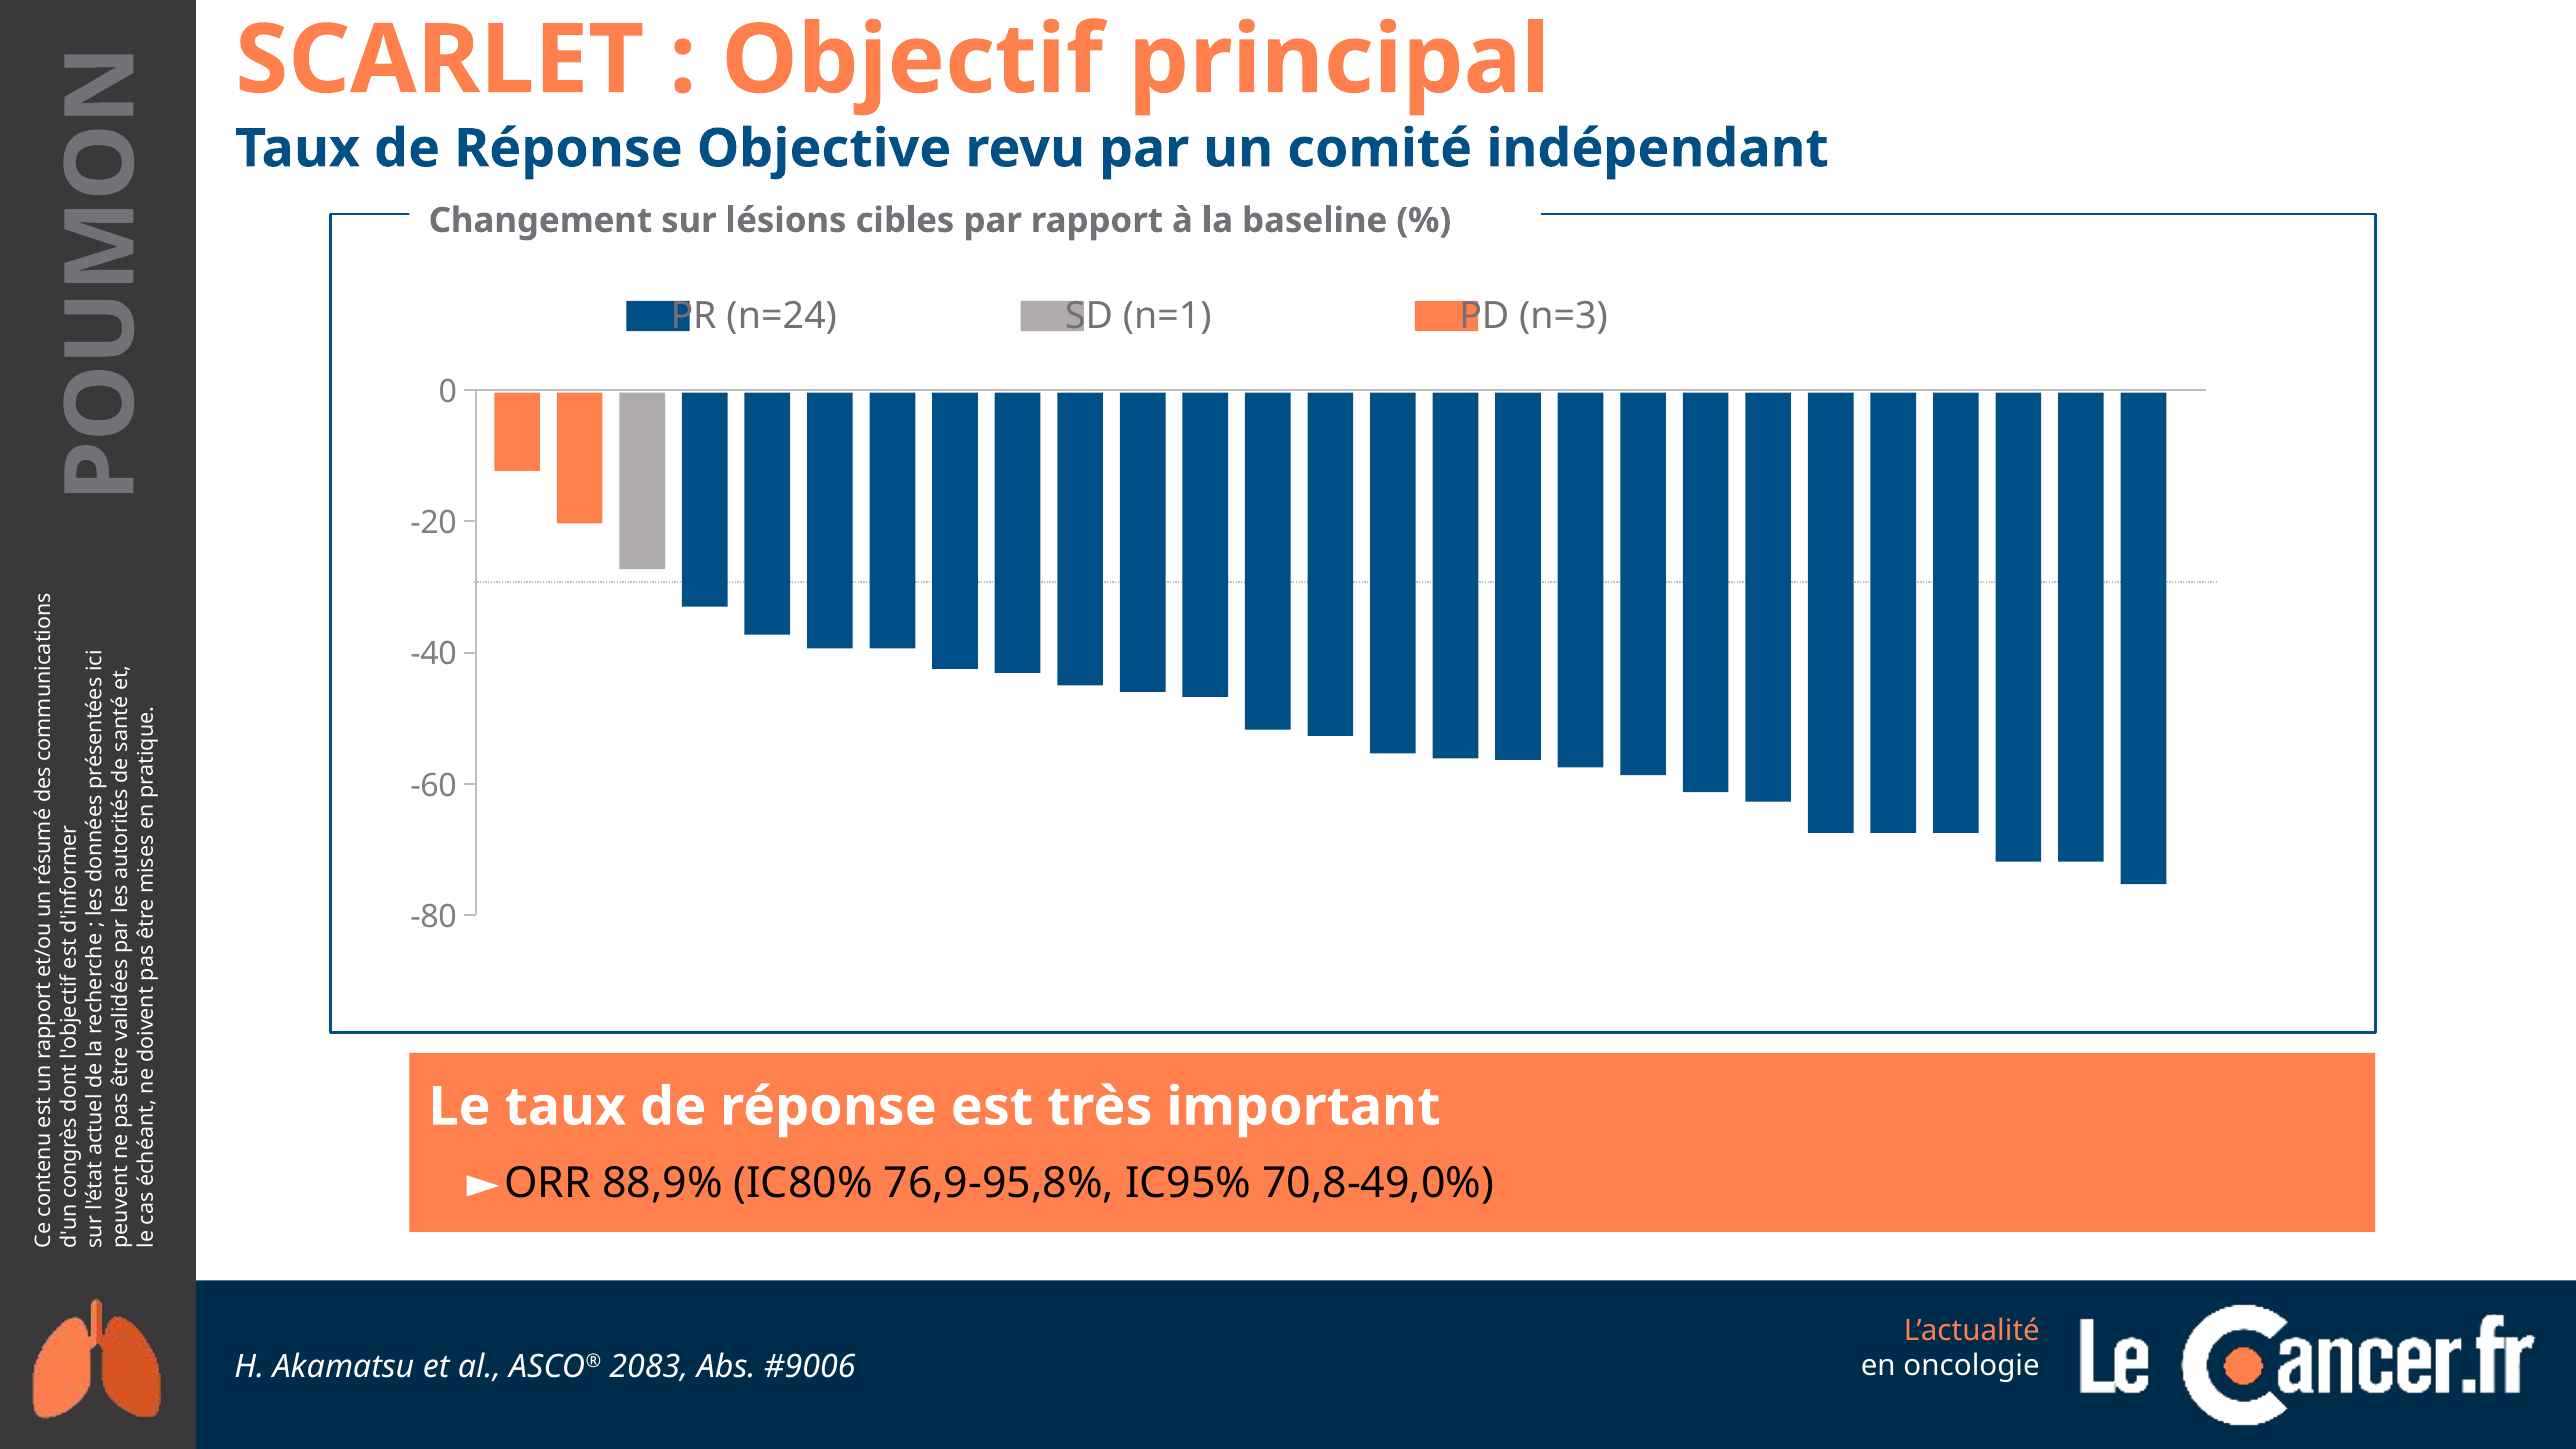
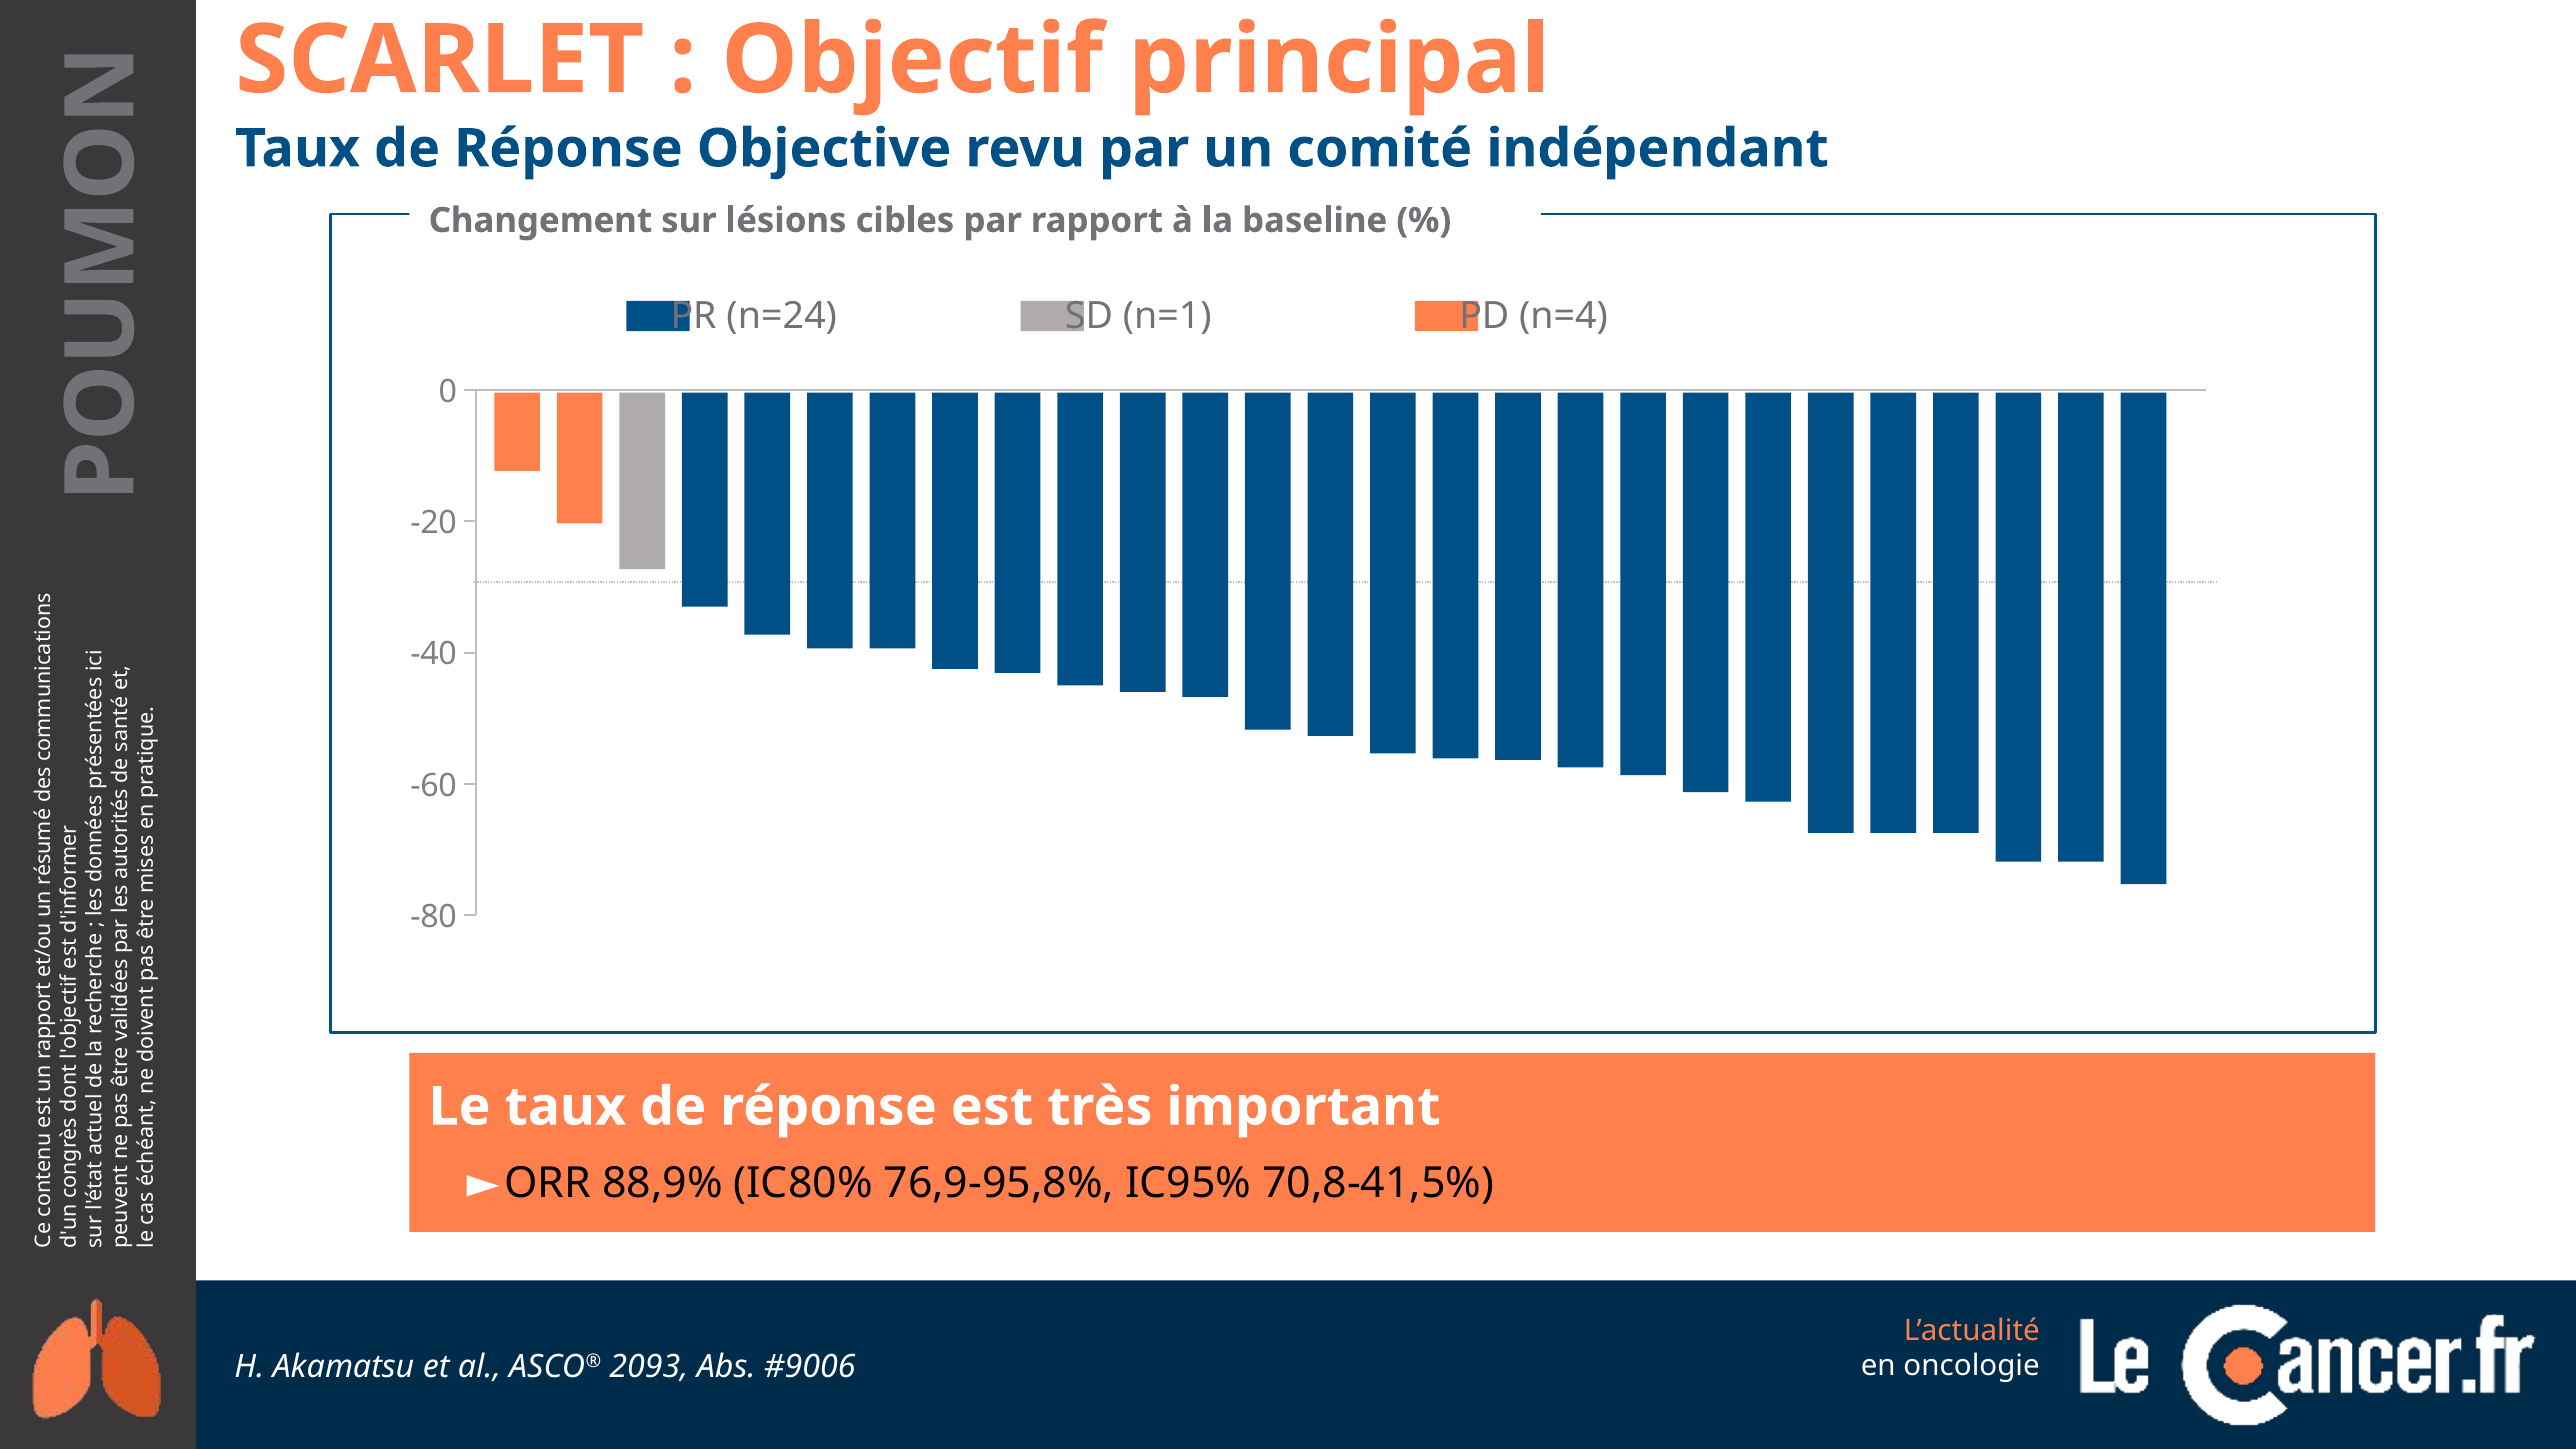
n=3: n=3 -> n=4 (1563, 316)
70,8-49,0%: 70,8-49,0% -> 70,8-41,5% (1378, 1183)
2083: 2083 -> 2093 (649, 1367)
